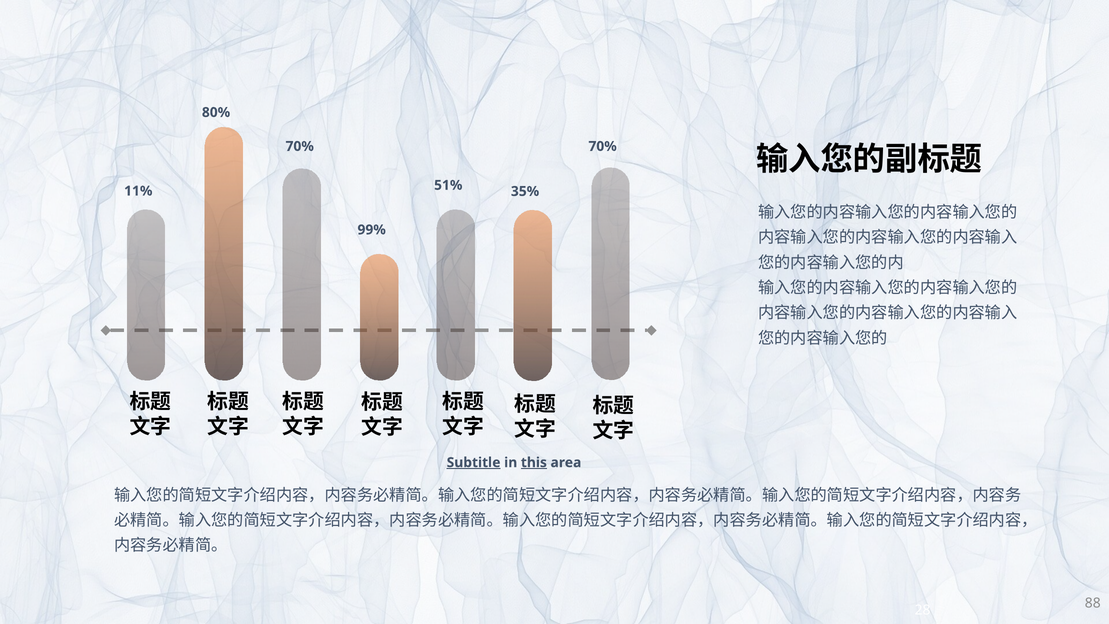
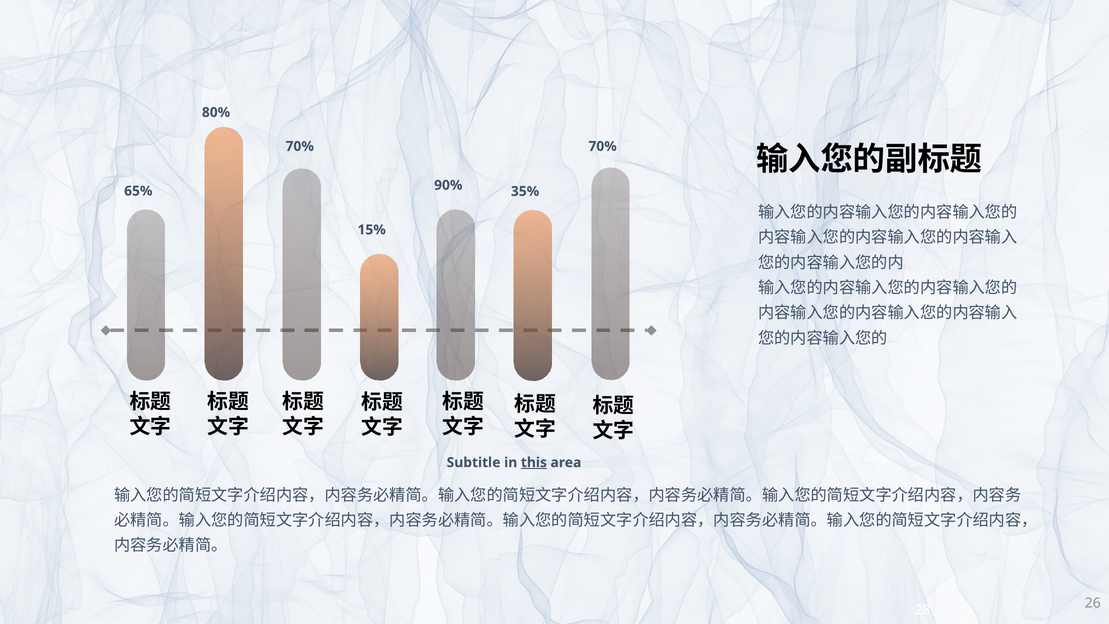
51%: 51% -> 90% (448, 185)
11%: 11% -> 65% (138, 191)
99%: 99% -> 15% (372, 230)
Subtitle underline: present -> none (474, 462)
88: 88 -> 26 (1093, 603)
